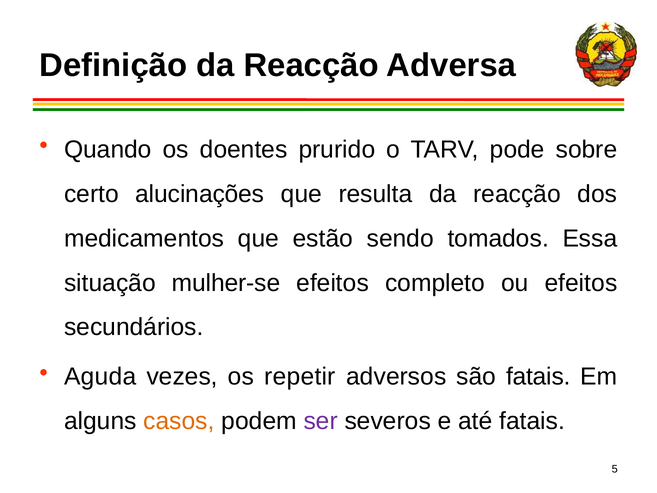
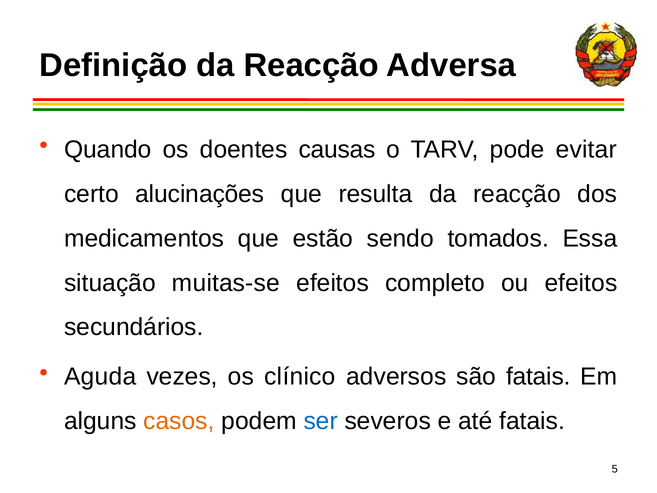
prurido: prurido -> causas (337, 150)
sobre: sobre -> evitar (586, 150)
mulher-se: mulher-se -> muitas-se (226, 283)
repetir: repetir -> clínico (300, 377)
ser colour: purple -> blue (321, 421)
